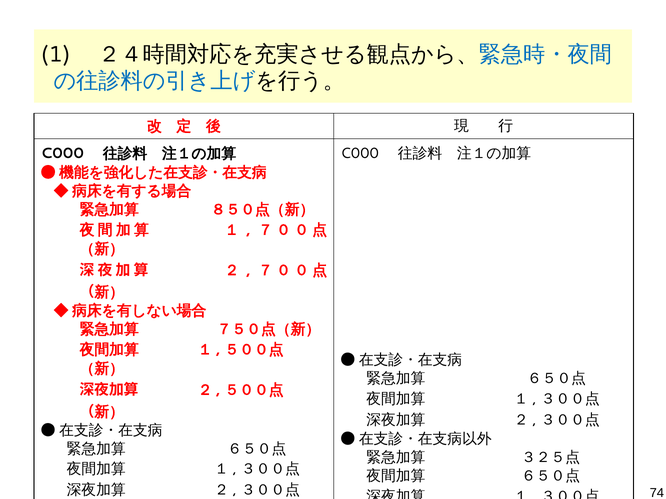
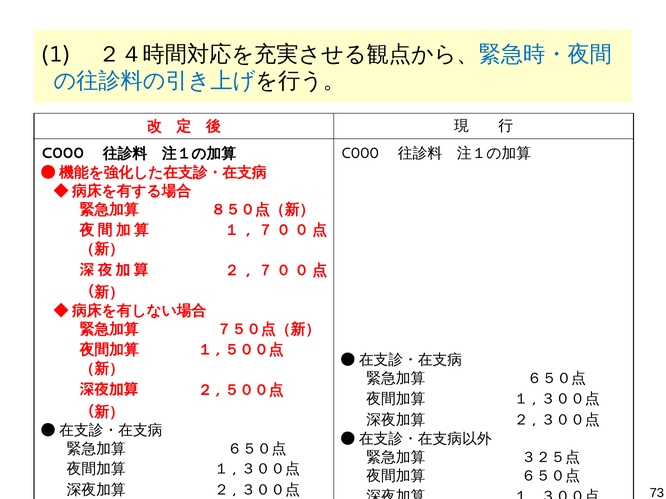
74: 74 -> 73 (657, 493)
